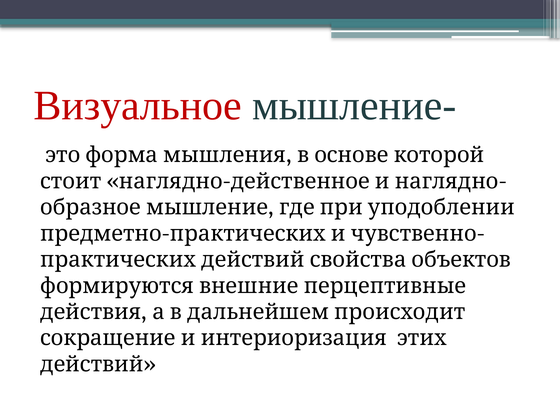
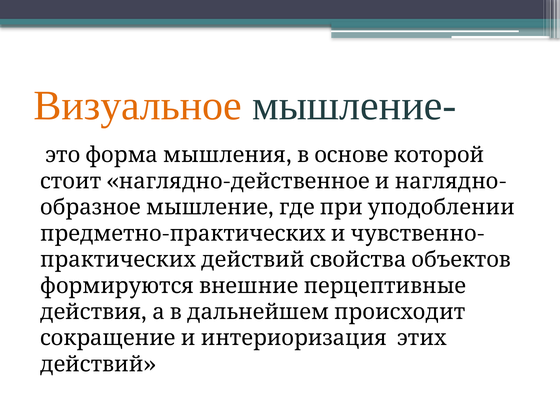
Визуальное colour: red -> orange (138, 106)
